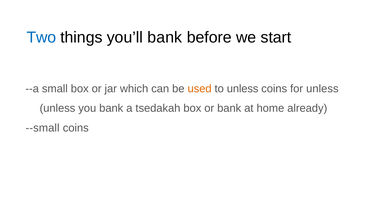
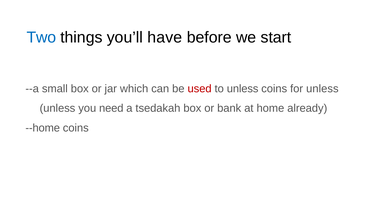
you’ll bank: bank -> have (165, 37)
used colour: orange -> red (200, 89)
you bank: bank -> need (111, 108)
--small: --small -> --home (43, 128)
